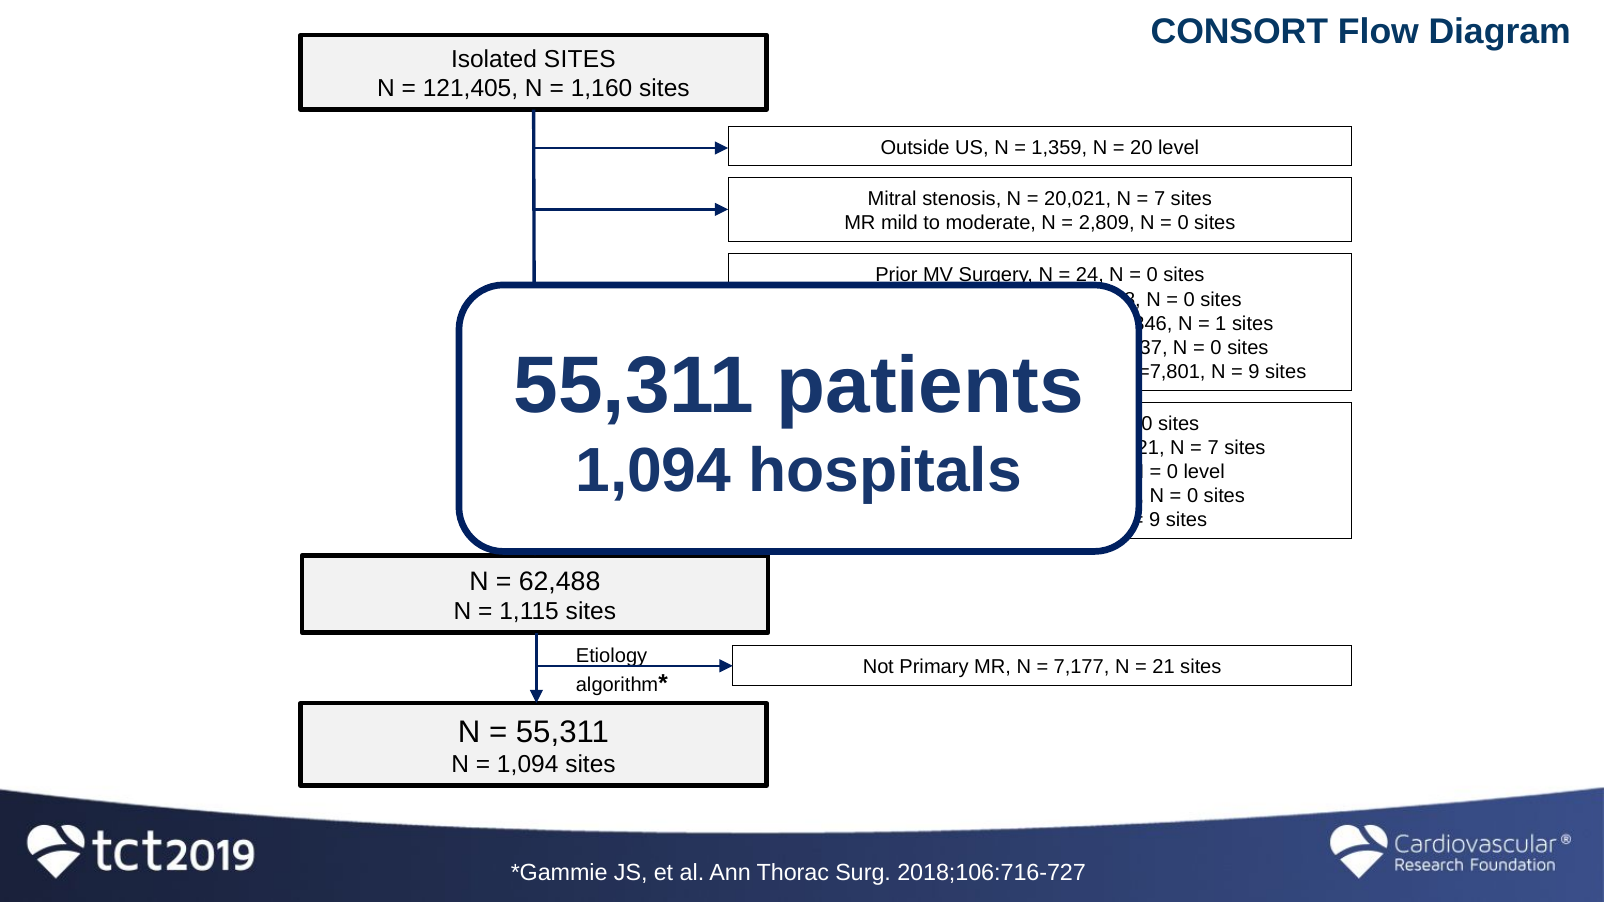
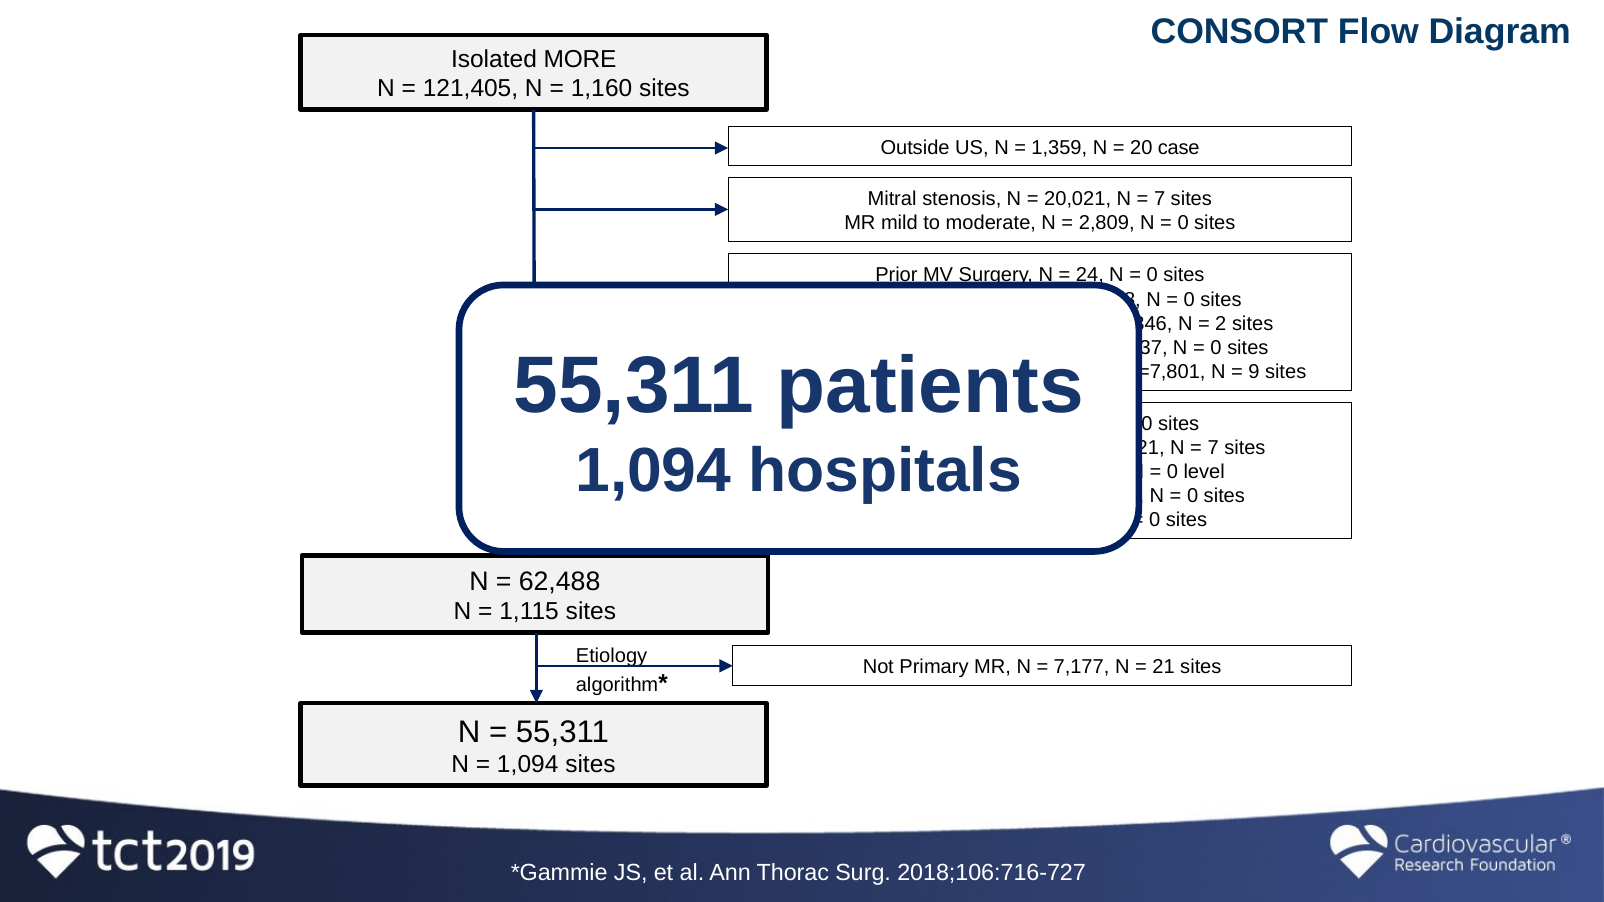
Isolated SITES: SITES -> MORE (580, 59)
20 level: level -> case (1179, 148)
1: 1 -> 2 (1221, 324)
9: 9 -> 0 (1155, 520)
